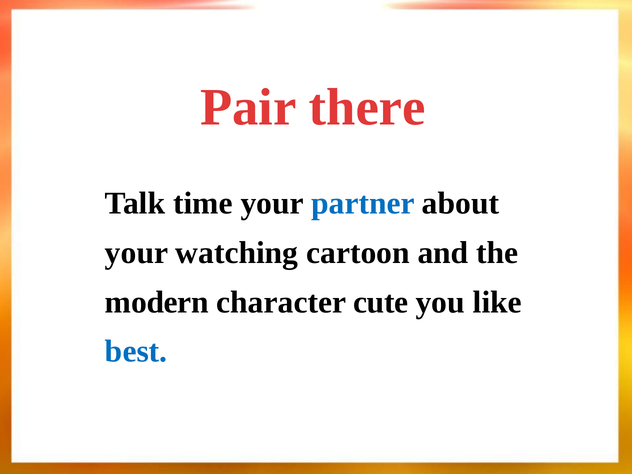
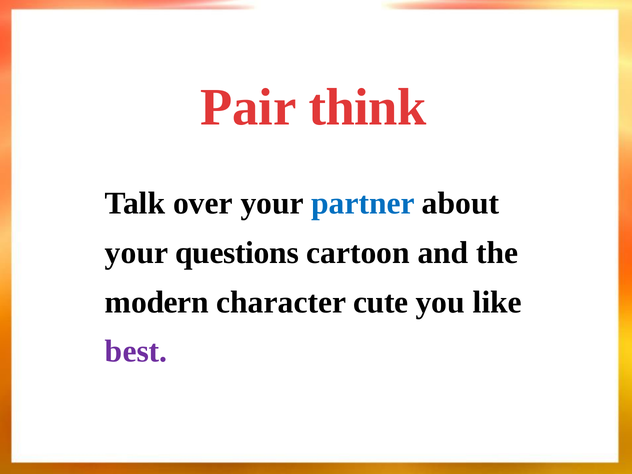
there: there -> think (367, 107)
time: time -> over (203, 204)
watching: watching -> questions (237, 253)
best colour: blue -> purple (136, 351)
